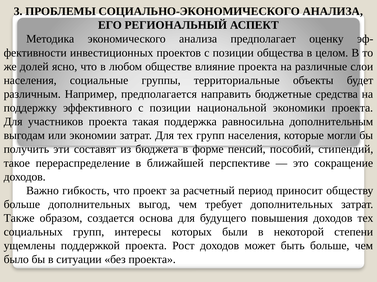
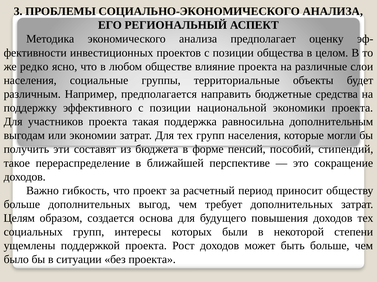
долей: долей -> редко (34, 67)
Также: Также -> Целям (19, 219)
